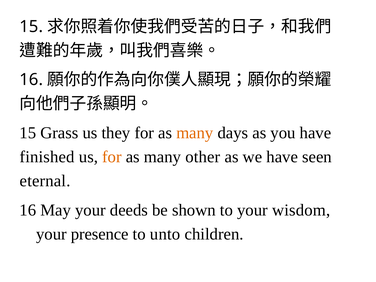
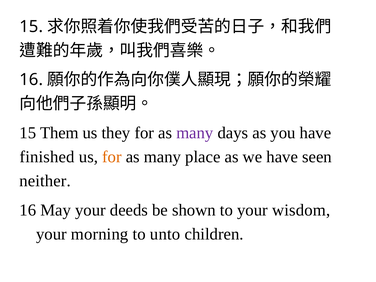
Grass: Grass -> Them (59, 133)
many colour: orange -> purple (195, 133)
other: other -> place (203, 157)
eternal: eternal -> neither (45, 181)
presence: presence -> morning (100, 234)
